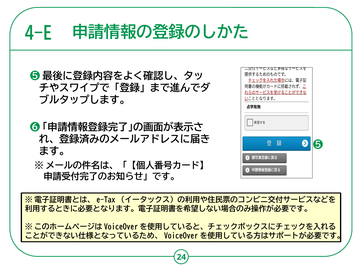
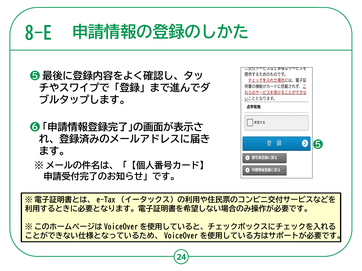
4-E: 4-E -> 8-E (39, 33)
